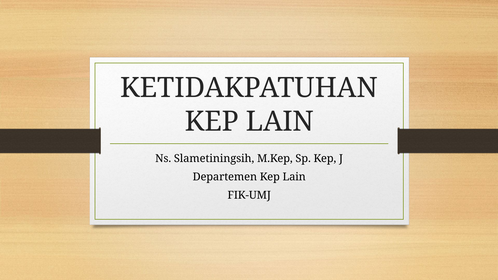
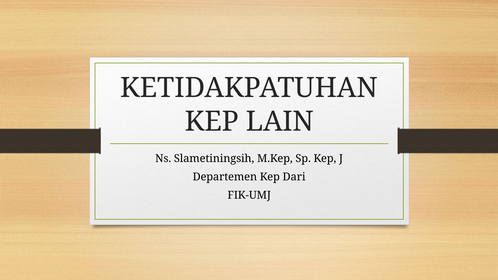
Departemen Kep Lain: Lain -> Dari (294, 177)
